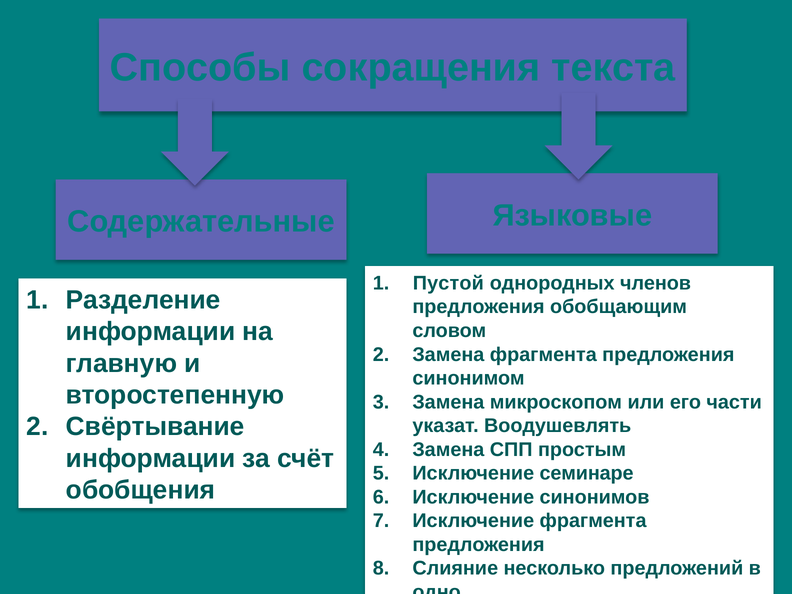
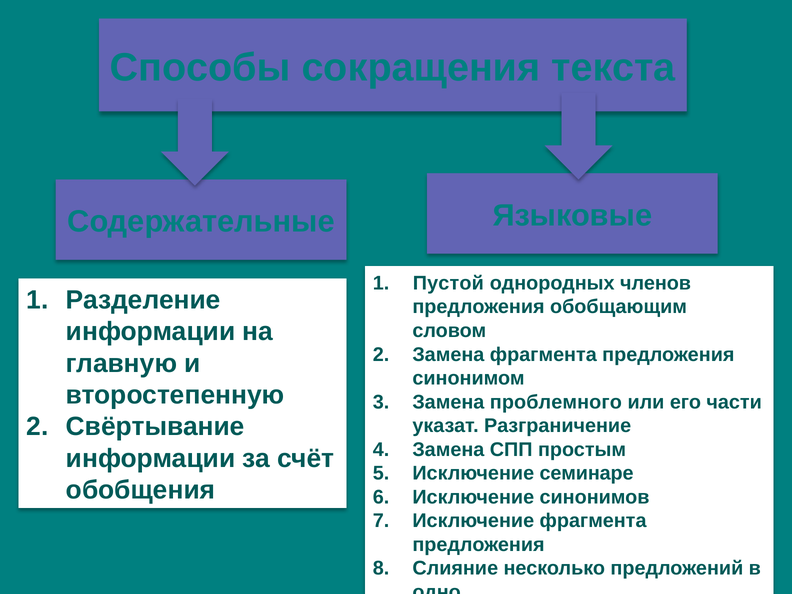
микроскопом: микроскопом -> проблемного (556, 402)
Воодушевлять: Воодушевлять -> Разграничение (558, 426)
